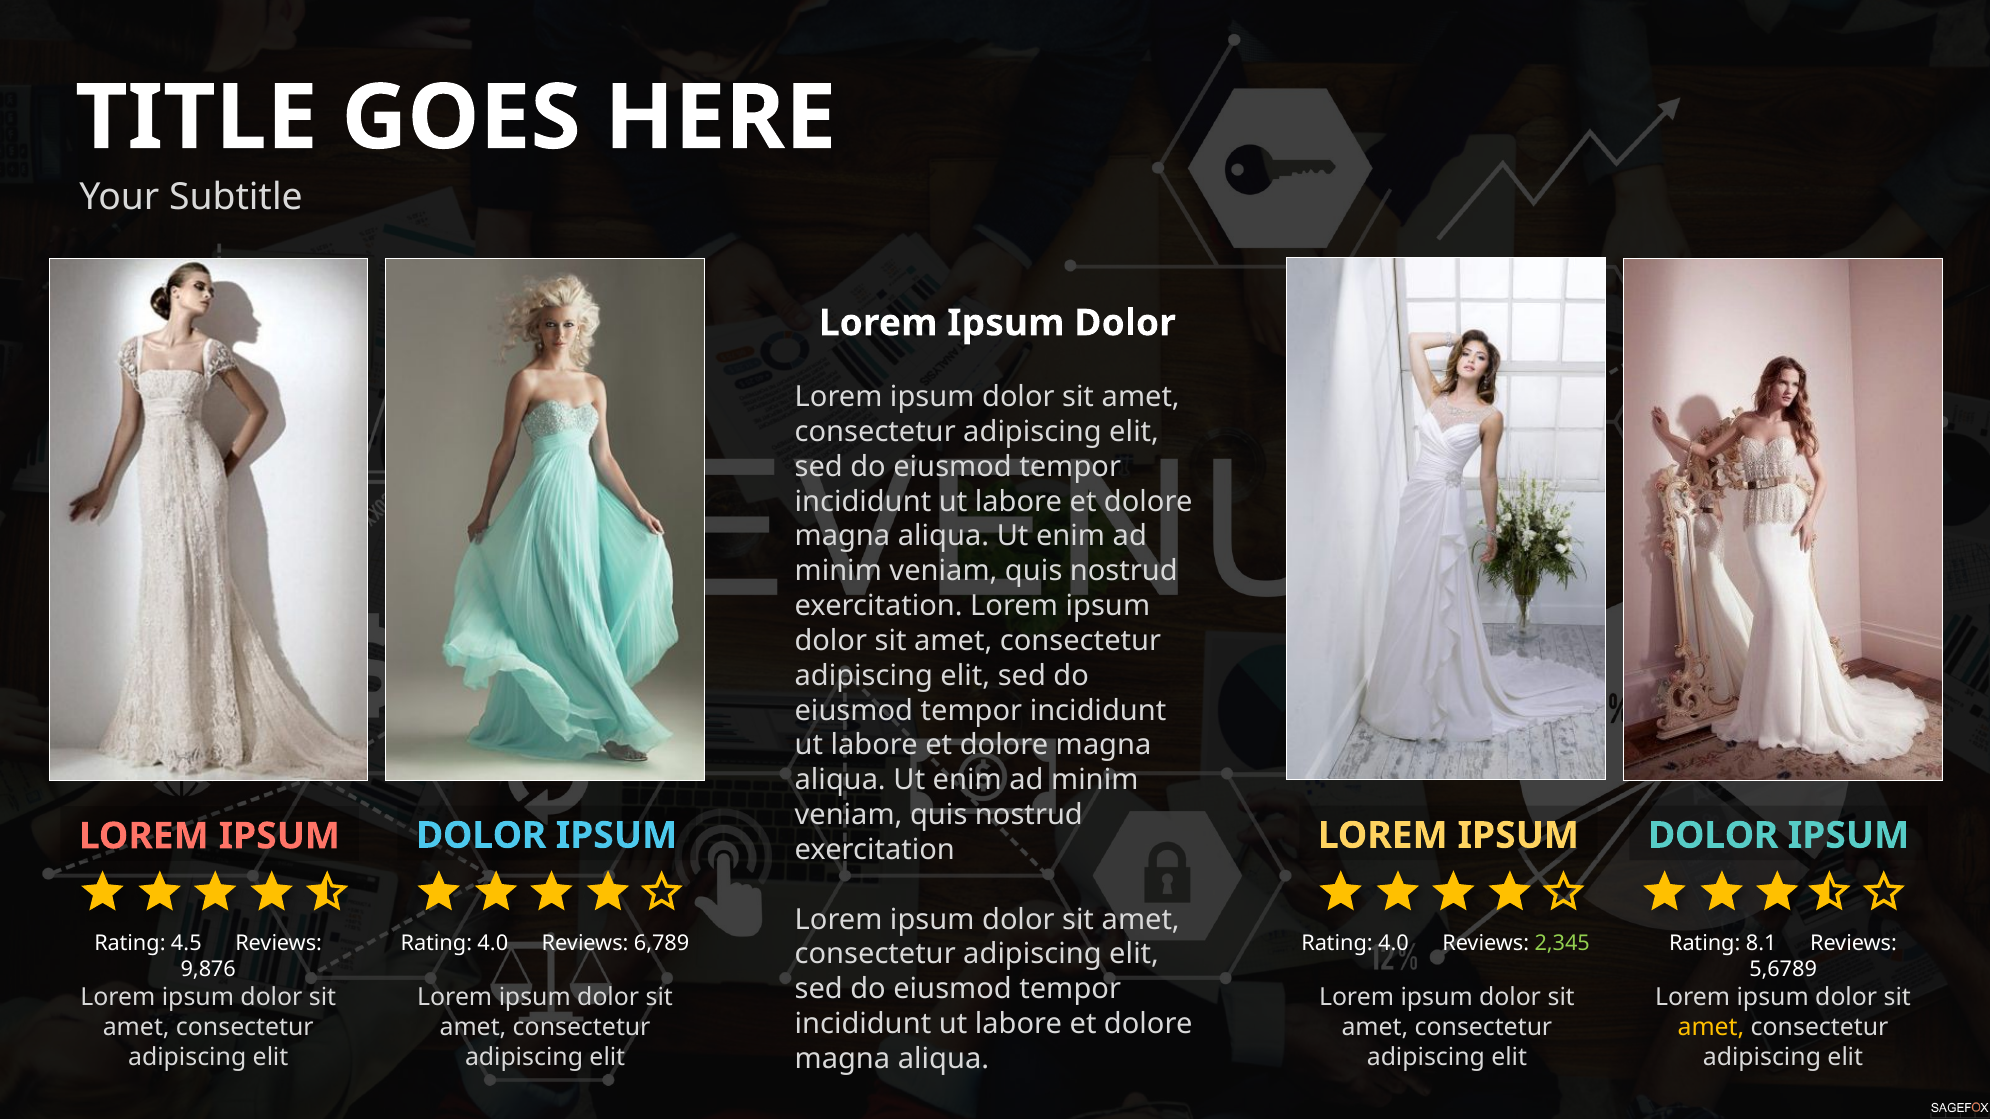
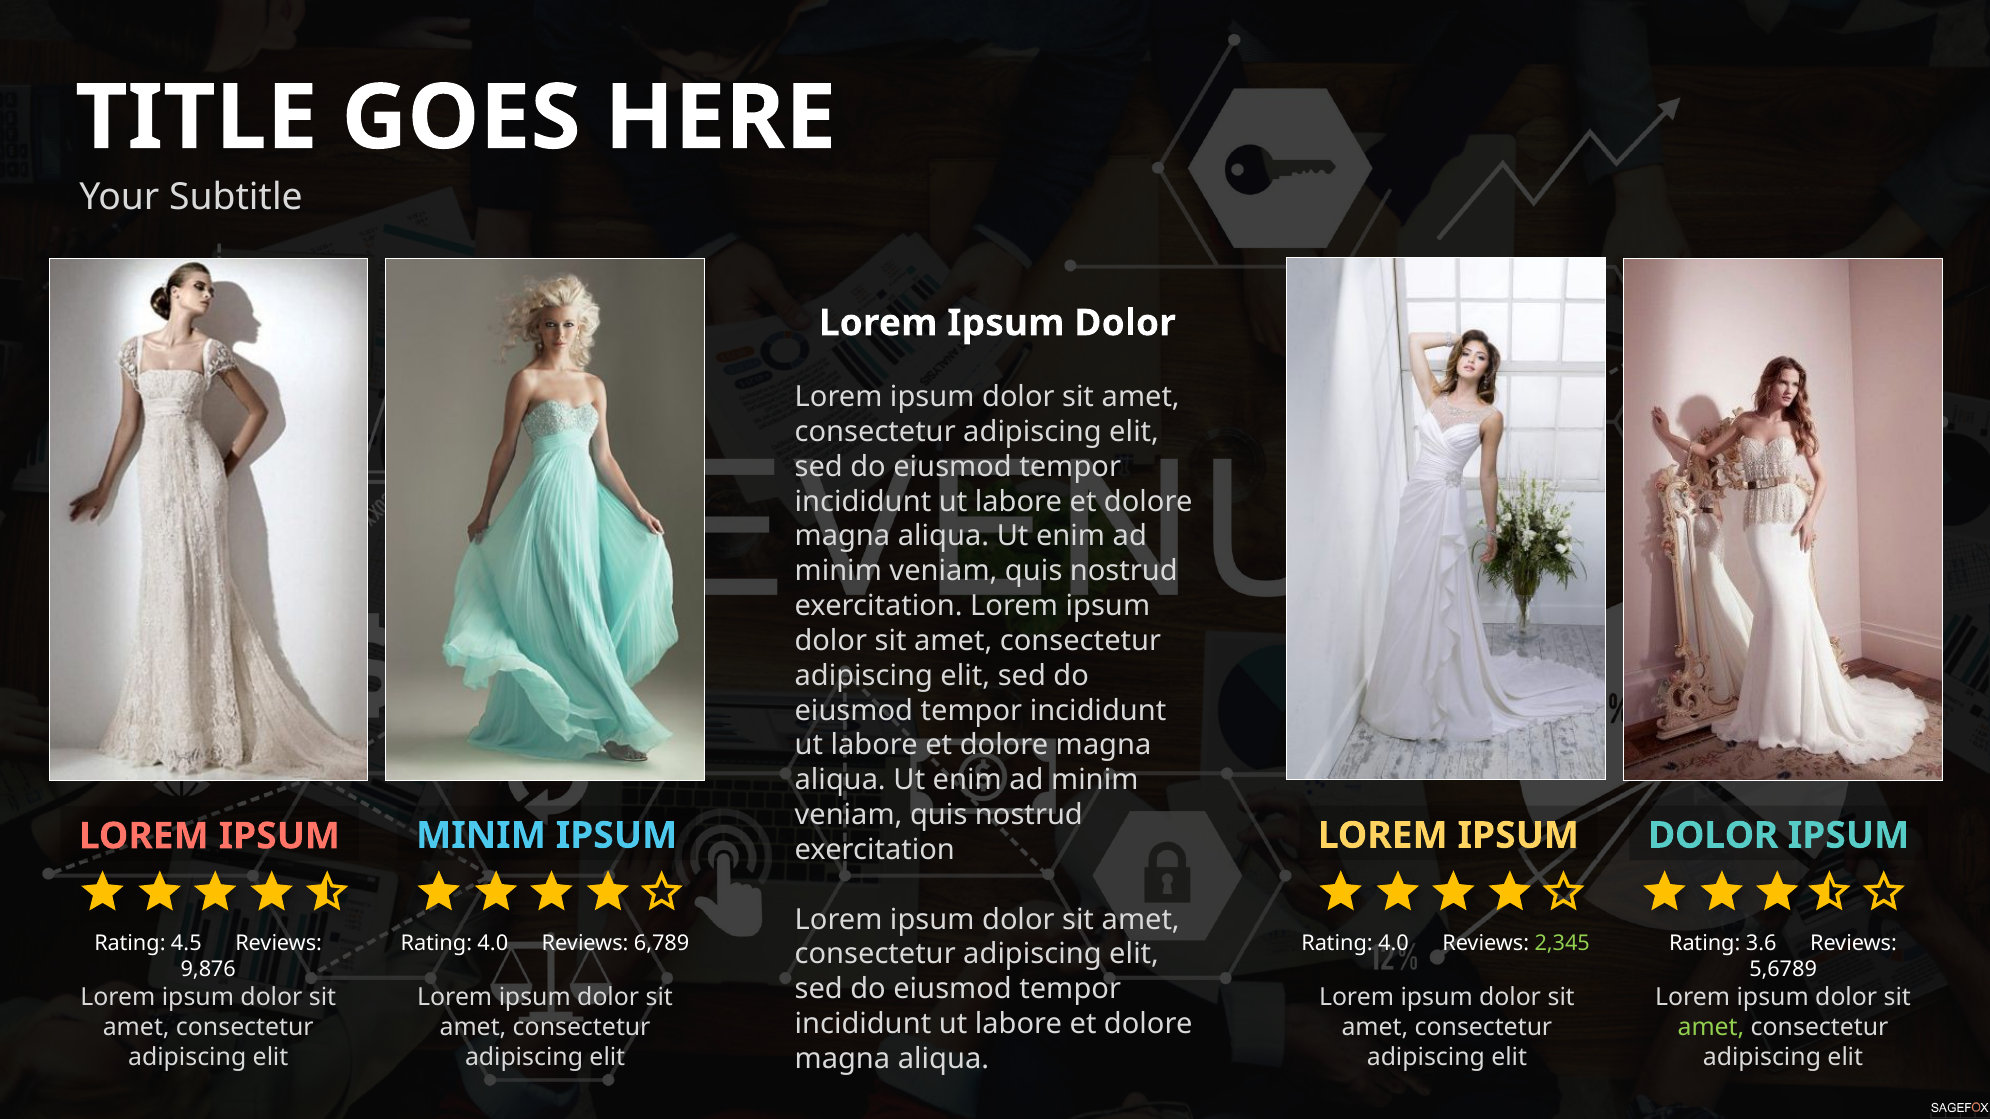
DOLOR: DOLOR -> MINIM (481, 836)
8.1: 8.1 -> 3.6 (1761, 944)
amet colour: yellow -> light green (1711, 1028)
